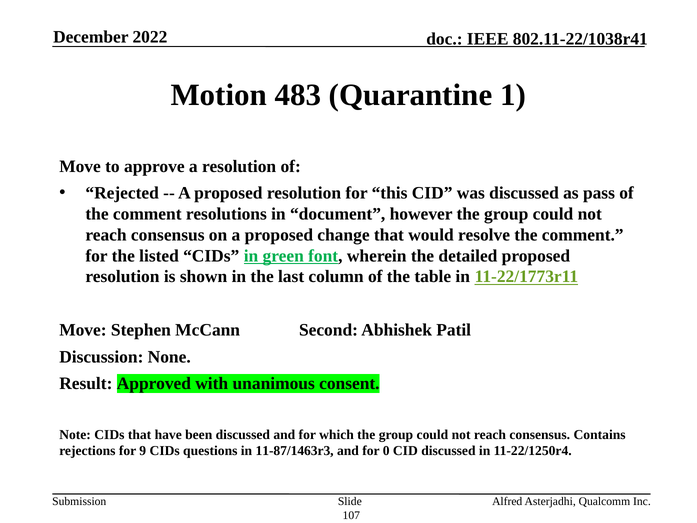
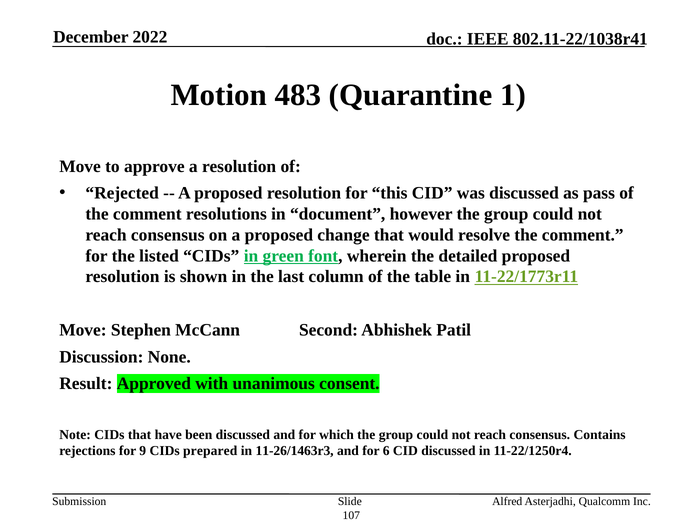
questions: questions -> prepared (210, 451)
11-87/1463r3: 11-87/1463r3 -> 11-26/1463r3 (295, 451)
0: 0 -> 6 (386, 451)
